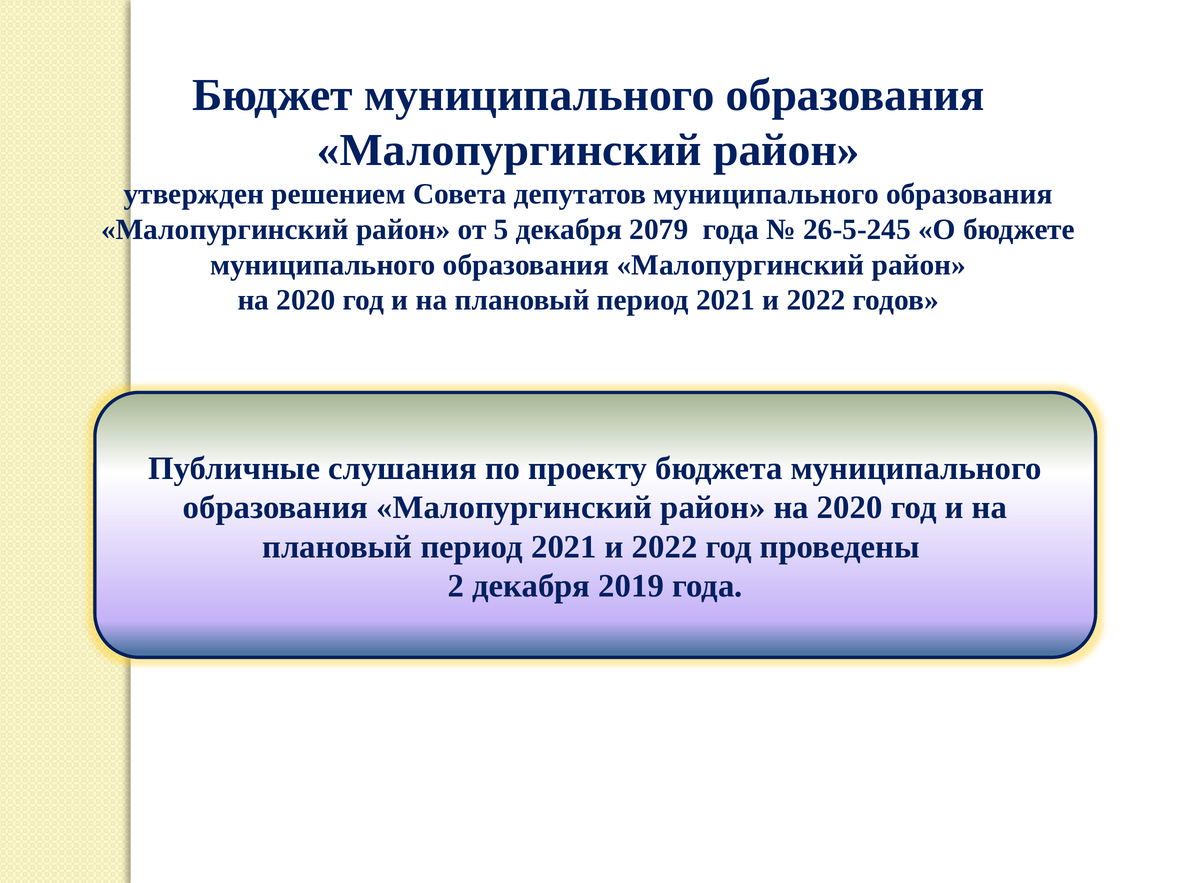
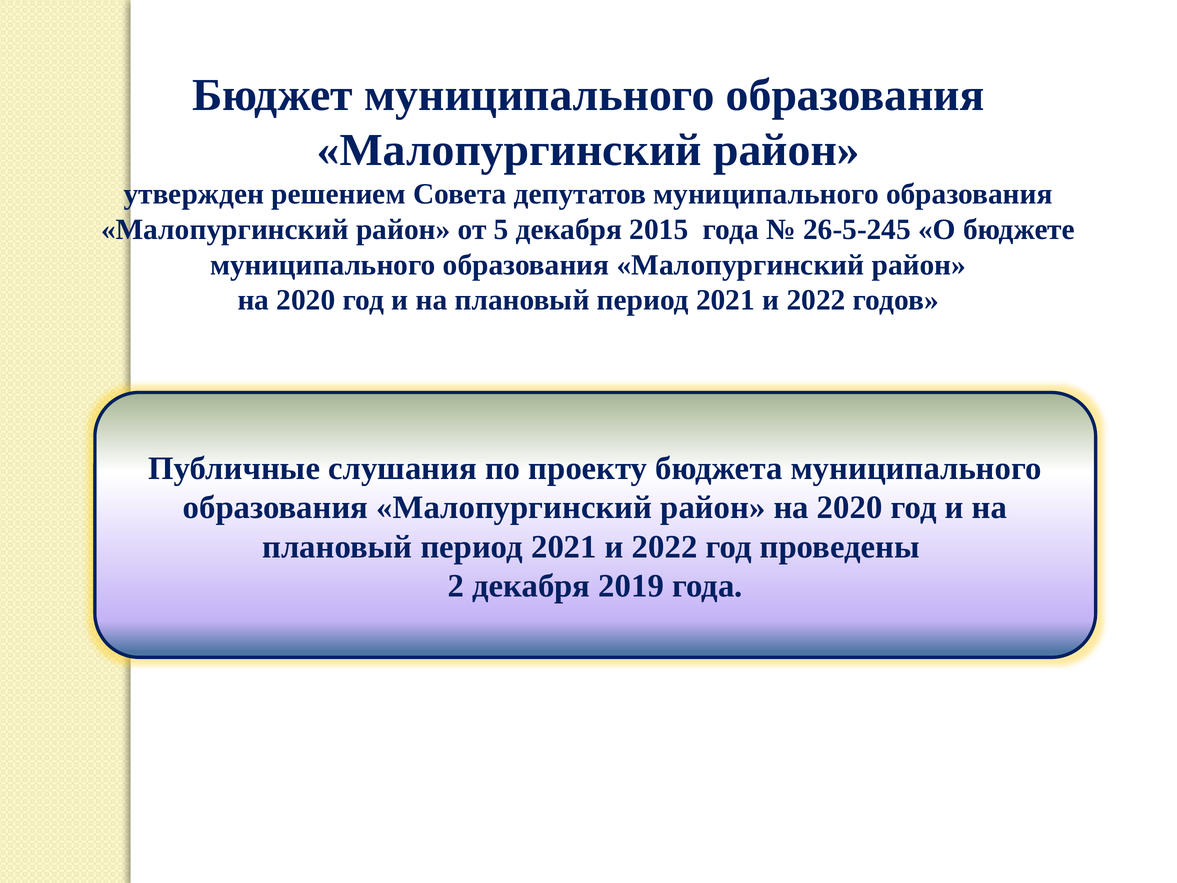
2079: 2079 -> 2015 (659, 230)
